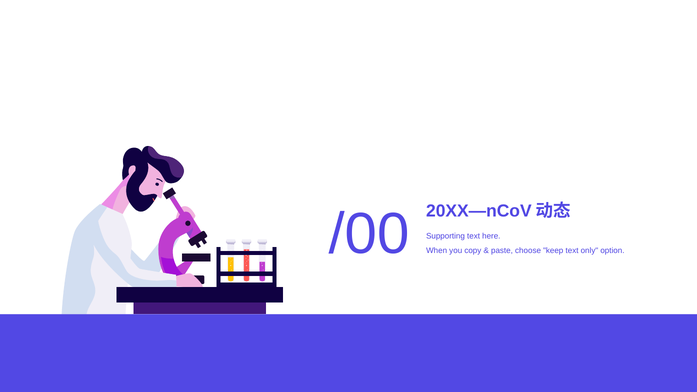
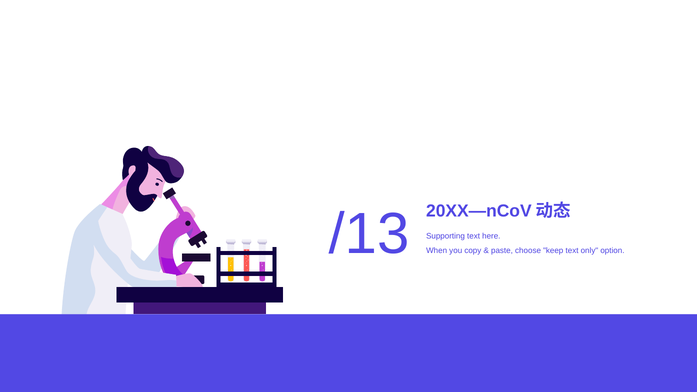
/00: /00 -> /13 (369, 234)
